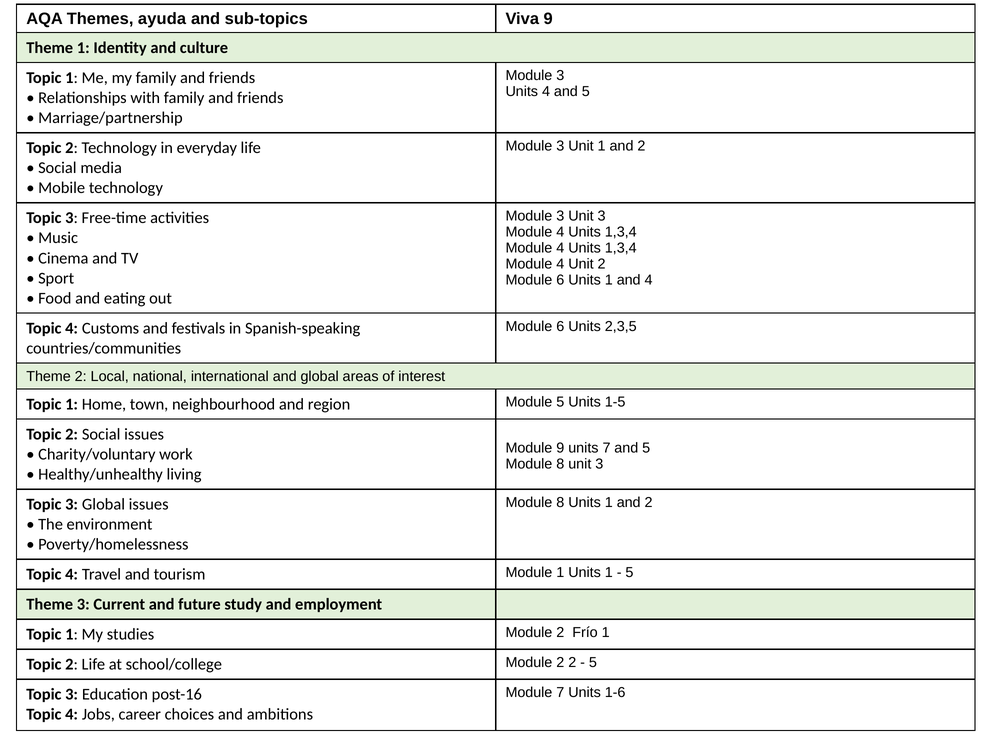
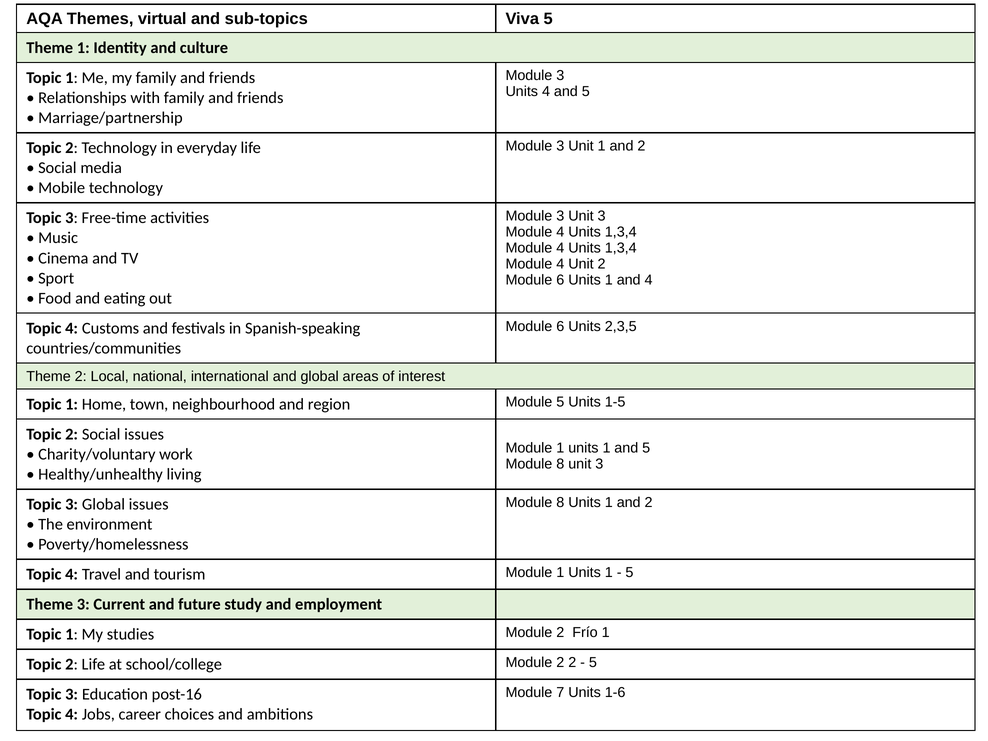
ayuda: ayuda -> virtual (162, 19)
Viva 9: 9 -> 5 (548, 19)
9: 9 -> 1 (560, 448)
7: 7 -> 1 (607, 448)
